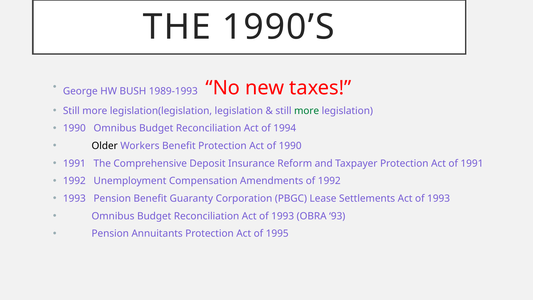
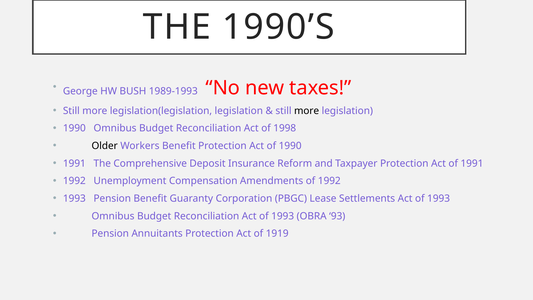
more colour: green -> black (307, 111)
1994: 1994 -> 1998 (285, 128)
1995: 1995 -> 1919 (277, 233)
